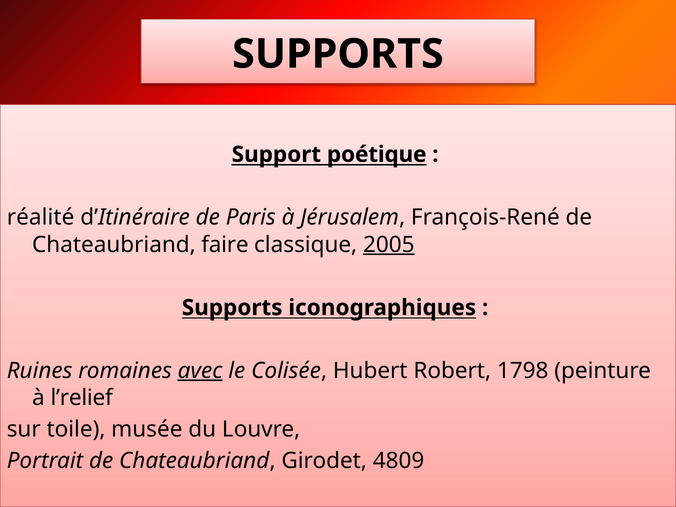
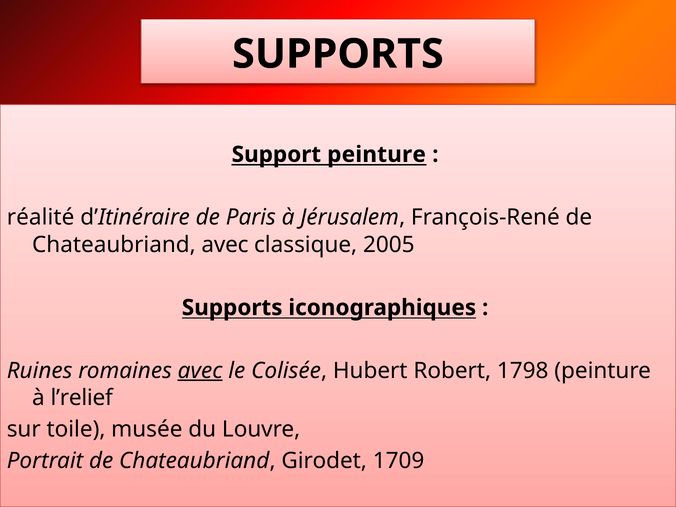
Support poétique: poétique -> peinture (377, 154)
Chateaubriand faire: faire -> avec (225, 245)
2005 underline: present -> none (389, 245)
4809: 4809 -> 1709 (399, 461)
